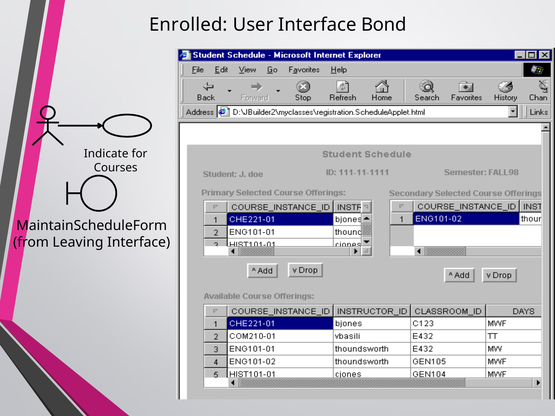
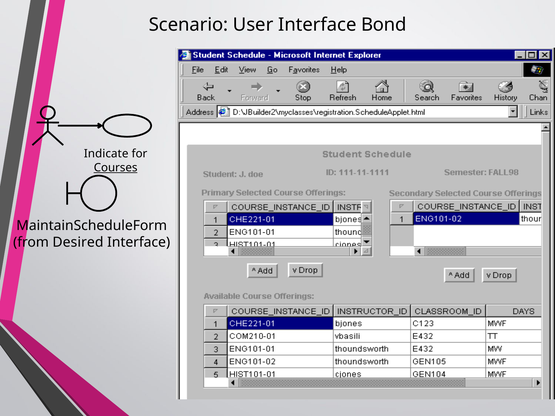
Enrolled: Enrolled -> Scenario (189, 25)
Courses underline: none -> present (116, 168)
Leaving: Leaving -> Desired (78, 242)
